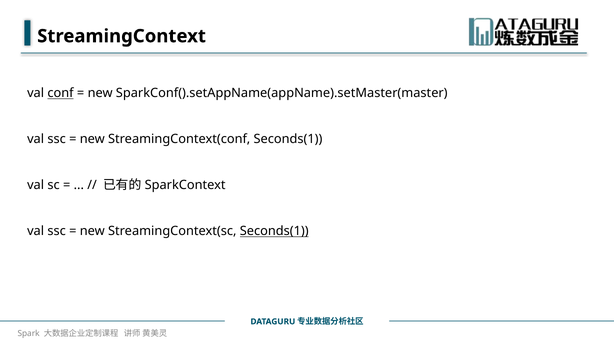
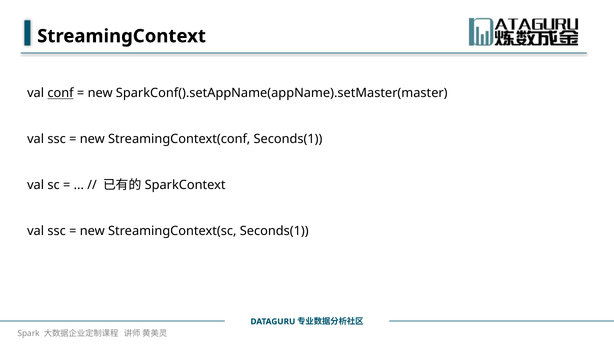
Seconds(1 underline: present -> none (274, 231)
